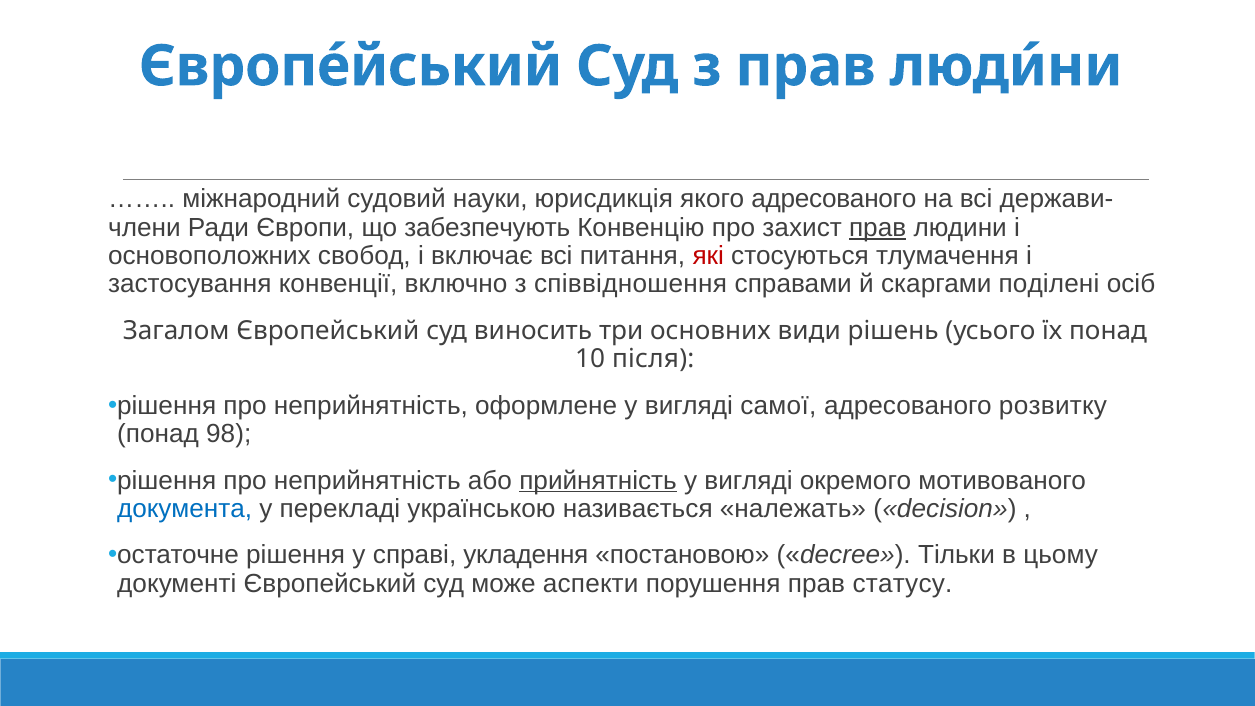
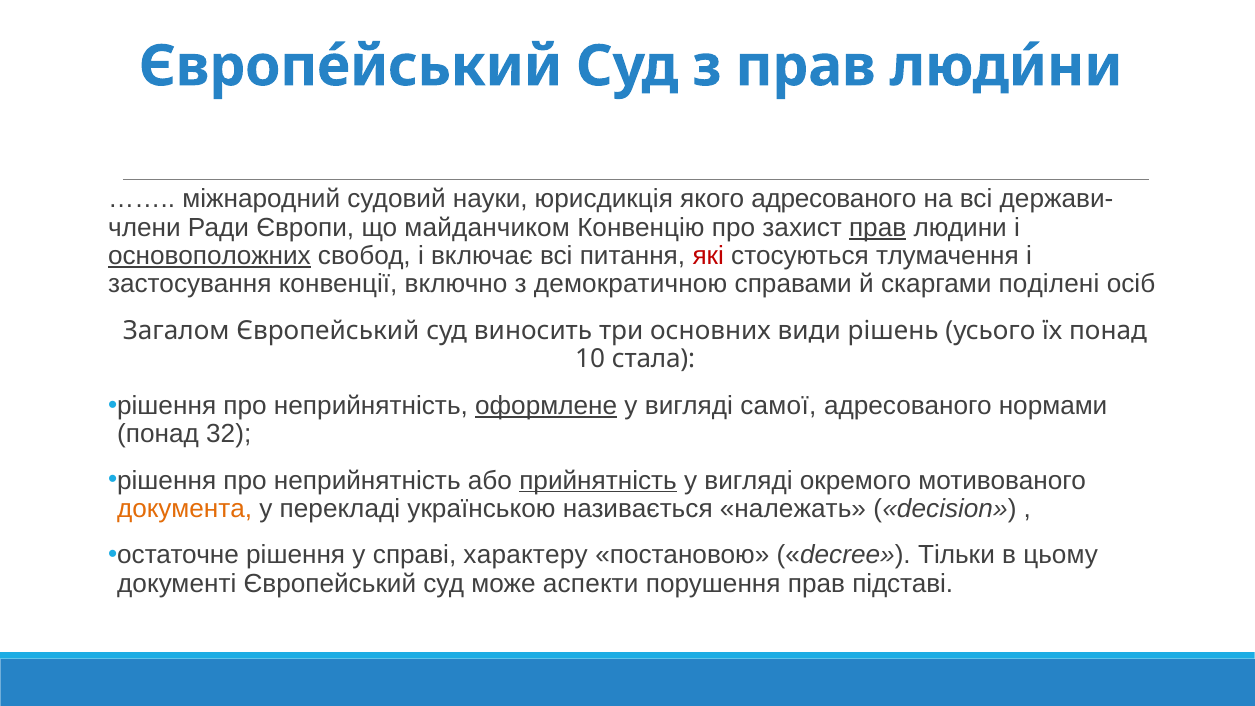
забезпечують: забезпечують -> майданчиком (487, 228)
основоположних underline: none -> present (209, 256)
співвідношення: співвідношення -> демократичною (631, 284)
після: після -> стала (653, 359)
оформлене underline: none -> present (546, 406)
розвитку: розвитку -> нормами (1053, 406)
98: 98 -> 32 (229, 434)
документа colour: blue -> orange (185, 509)
укладення: укладення -> характеру (526, 555)
статусу: статусу -> підставі (903, 583)
